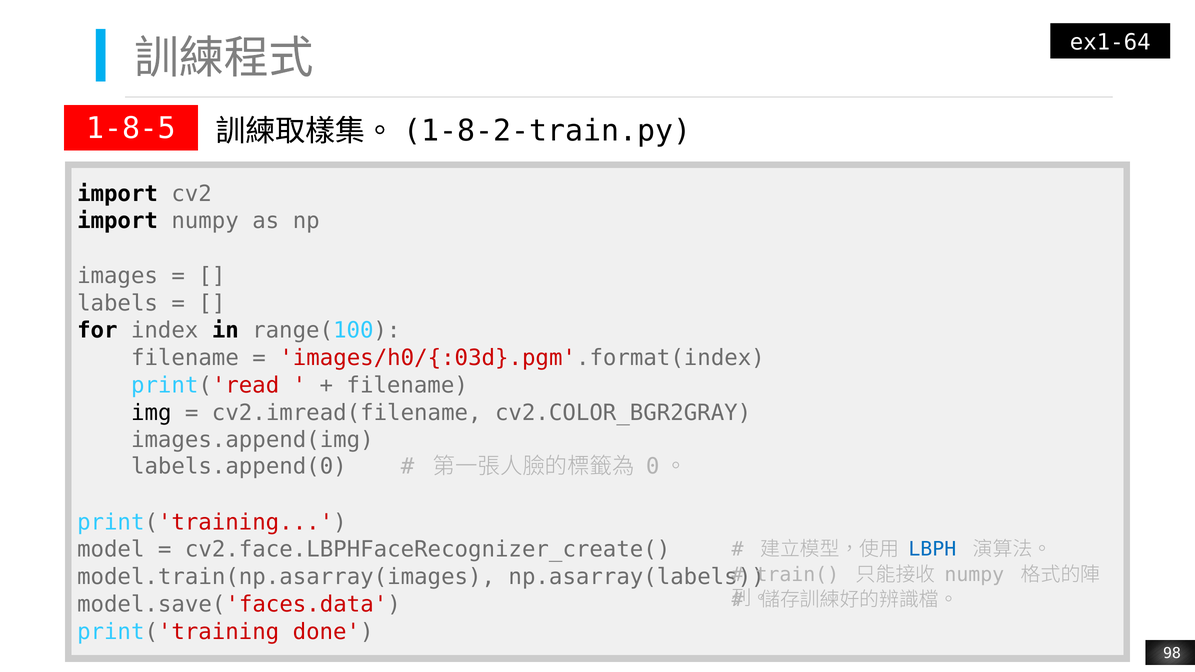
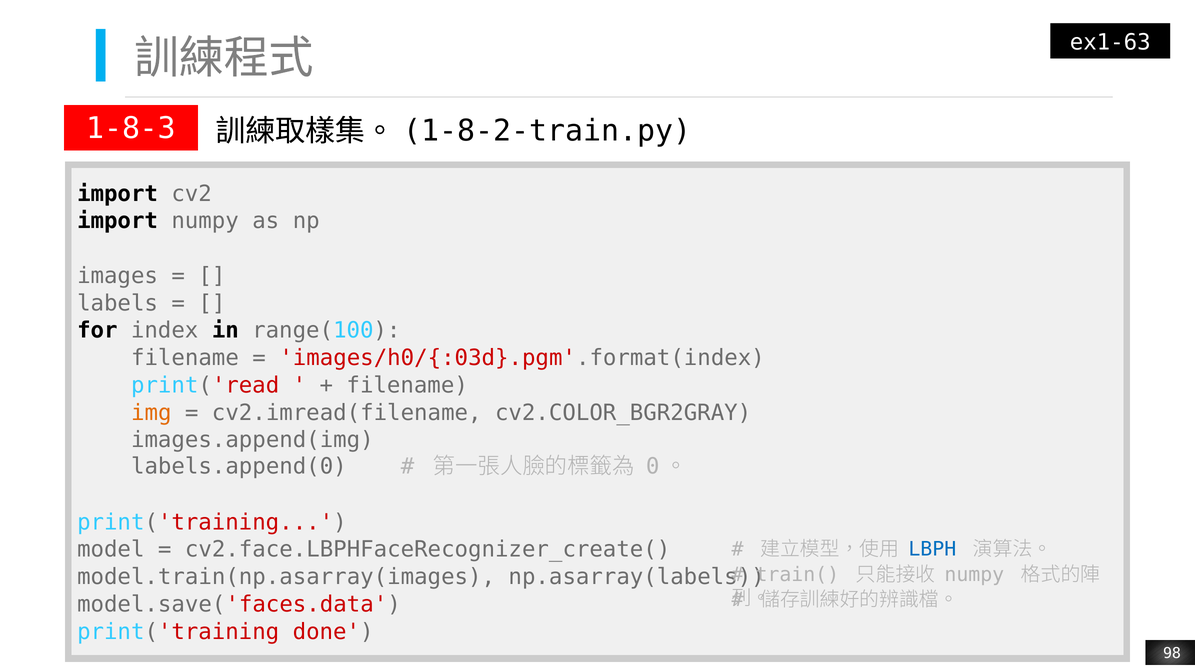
ex1-64: ex1-64 -> ex1-63 (1110, 42)
1-8-5: 1-8-5 -> 1-8-3 (131, 128)
img colour: black -> orange (151, 413)
